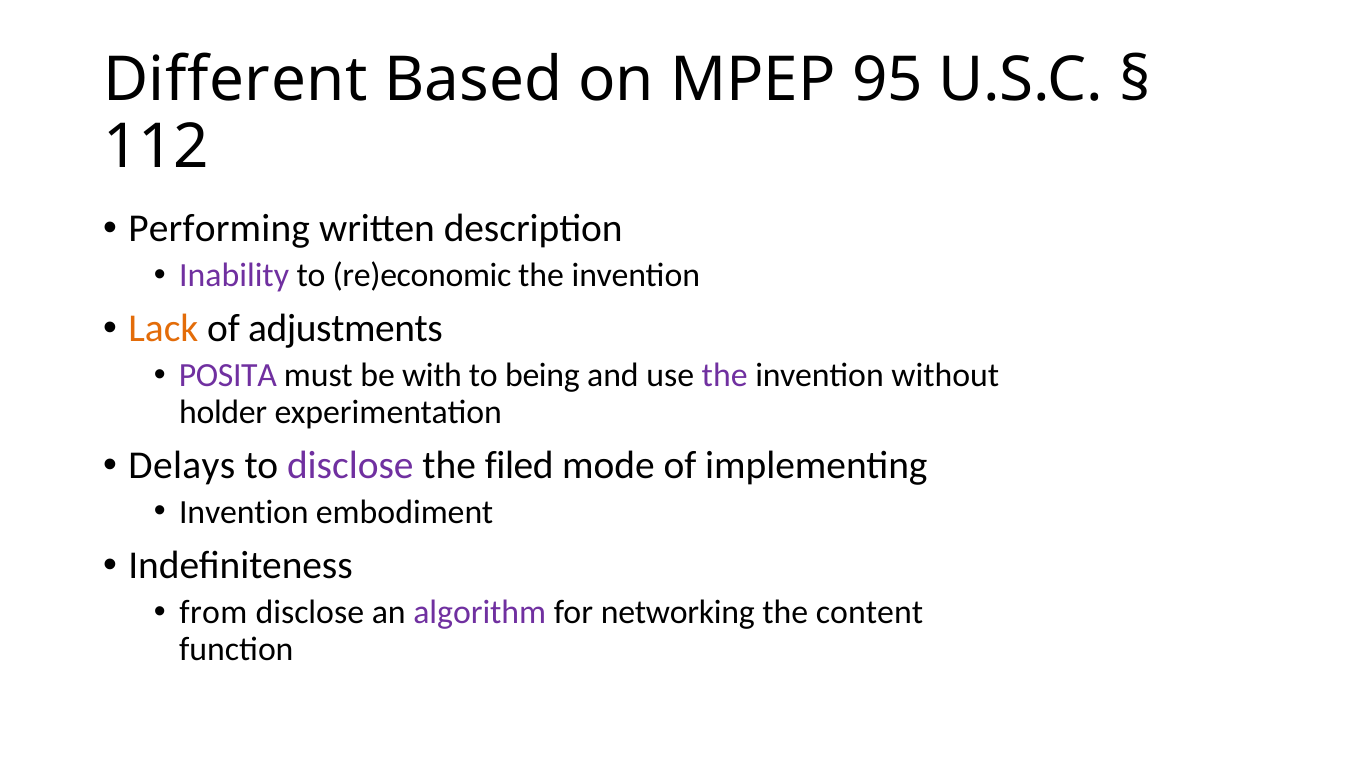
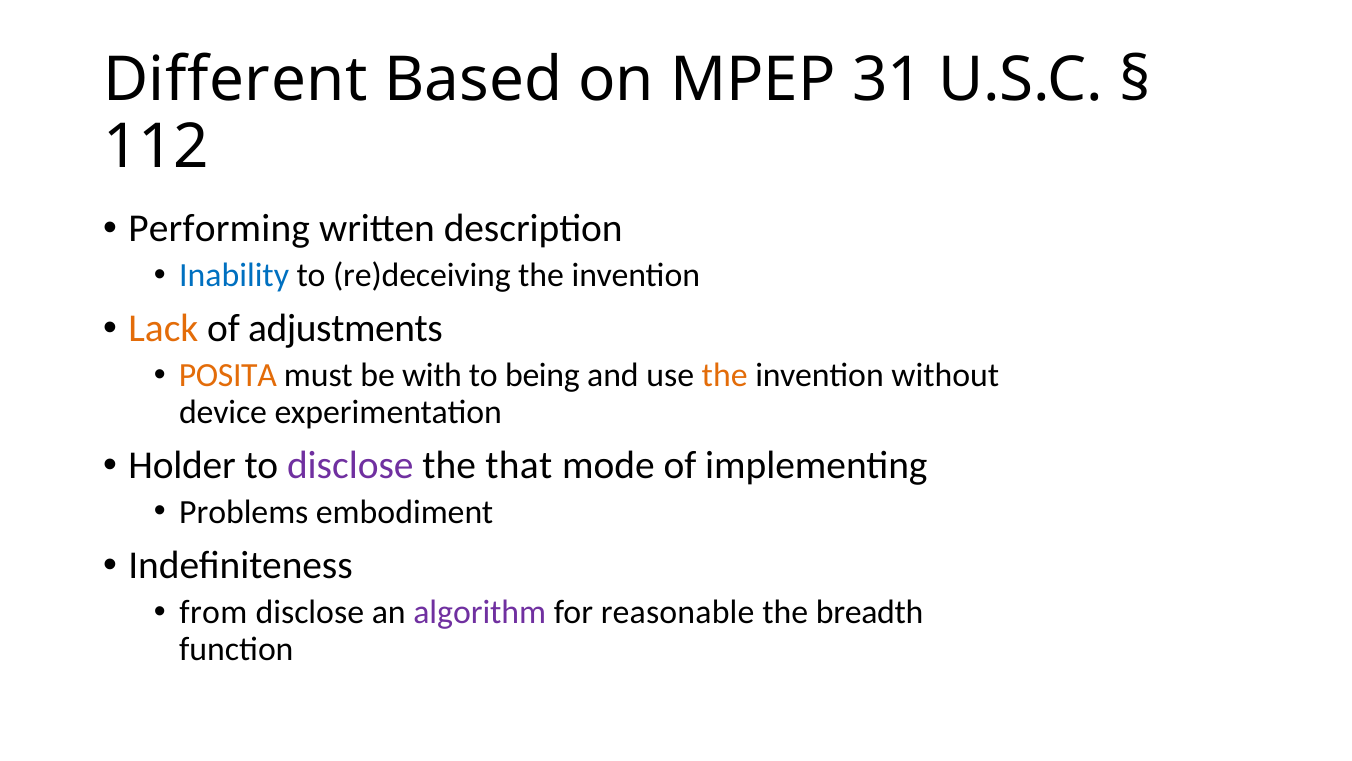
95: 95 -> 31 (887, 80)
Inability colour: purple -> blue (234, 275)
re)economic: re)economic -> re)deceiving (422, 275)
POSITA colour: purple -> orange (228, 375)
the colour: purple -> orange (725, 375)
holder: holder -> device (223, 412)
Delays: Delays -> Holder (182, 465)
filed: filed -> that (519, 465)
Invention: Invention -> Problems (244, 512)
networking: networking -> reasonable (678, 612)
content: content -> breadth (870, 612)
